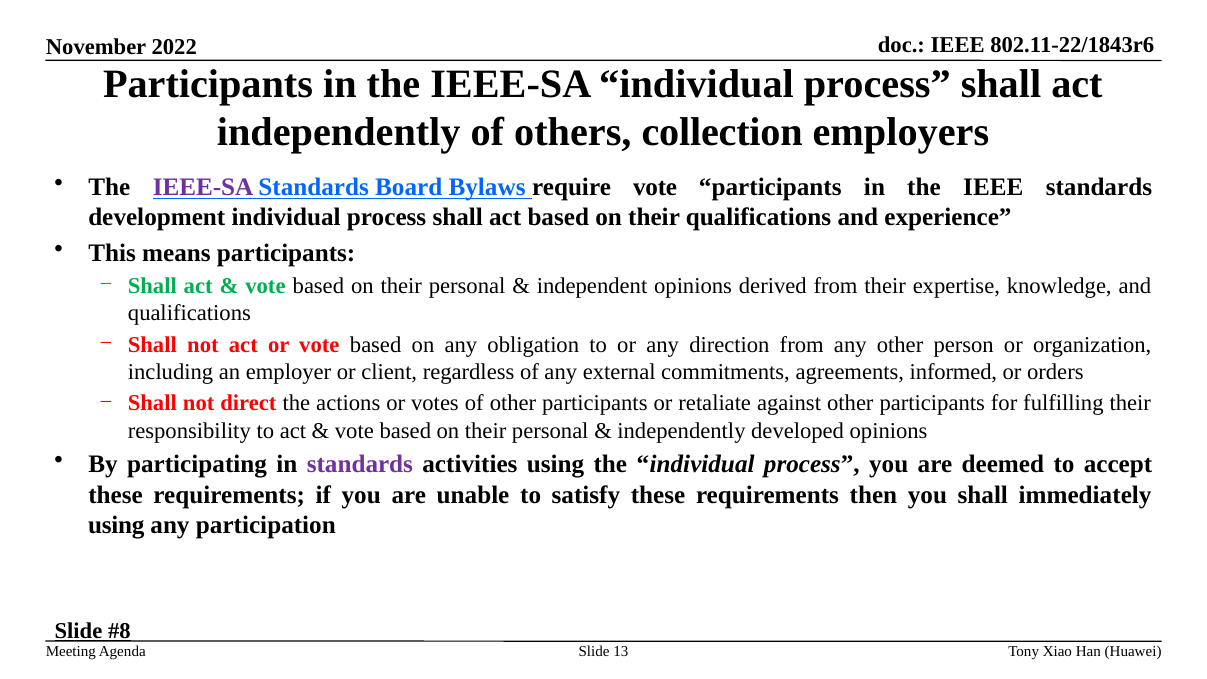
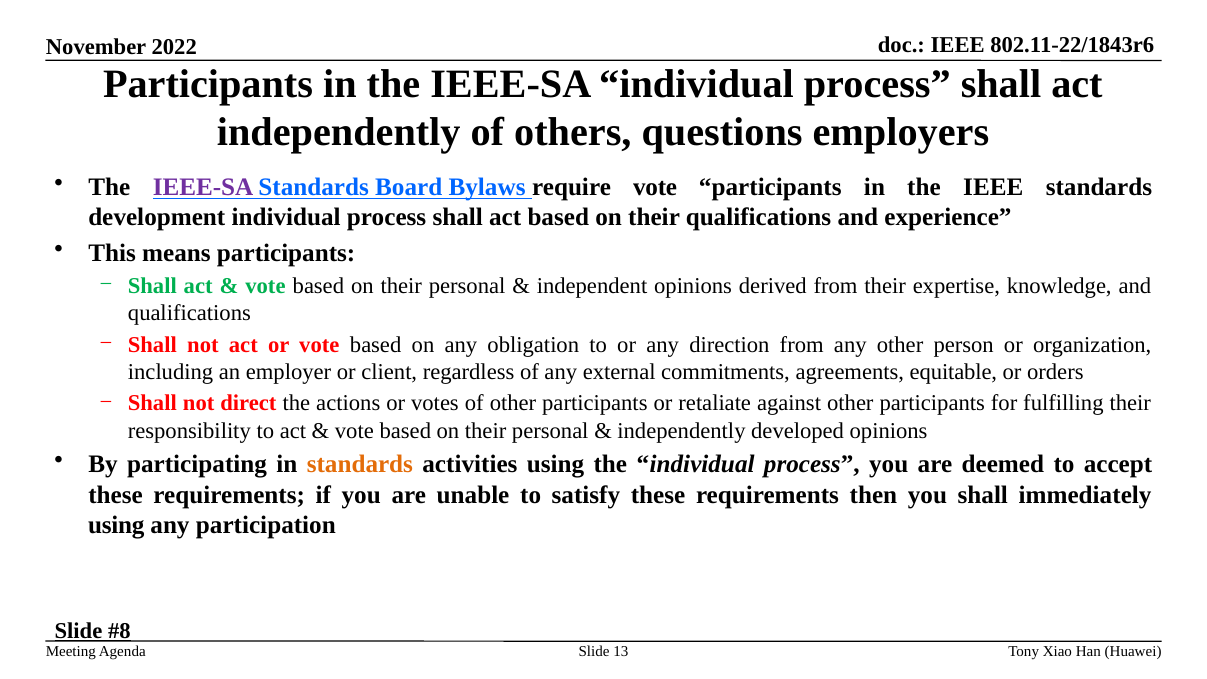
collection: collection -> questions (722, 133)
informed: informed -> equitable (953, 372)
standards colour: purple -> orange (360, 465)
